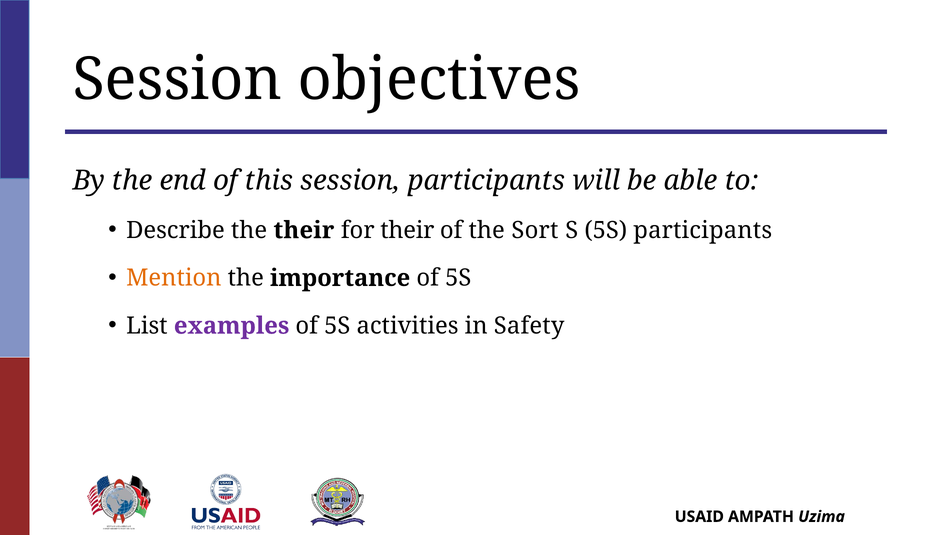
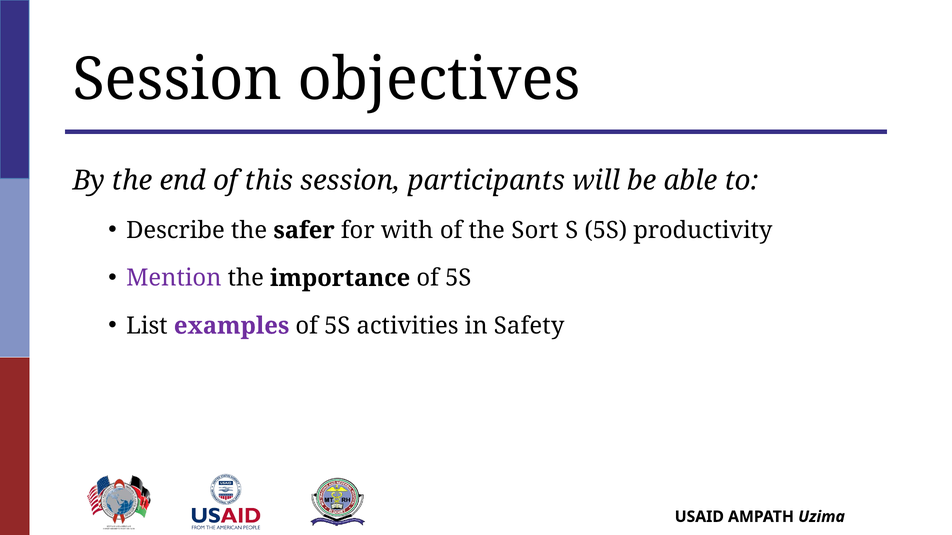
the their: their -> safer (304, 231)
for their: their -> with (407, 231)
5S participants: participants -> productivity (703, 231)
Mention colour: orange -> purple (174, 278)
